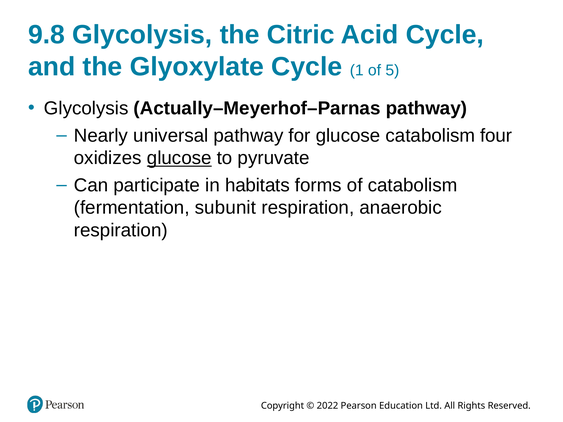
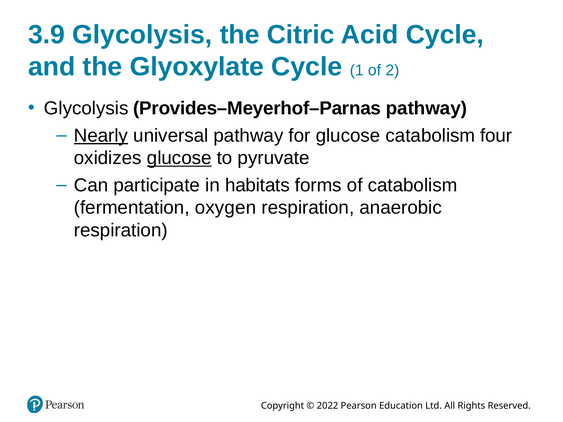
9.8: 9.8 -> 3.9 (47, 35)
5: 5 -> 2 (392, 70)
Actually–Meyerhof–Parnas: Actually–Meyerhof–Parnas -> Provides–Meyerhof–Parnas (257, 108)
Nearly underline: none -> present (101, 136)
subunit: subunit -> oxygen (225, 208)
